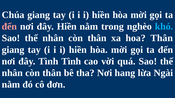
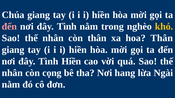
Hiền: Hiền -> Tình (67, 27)
khó colour: light blue -> yellow (164, 27)
Tình Tình: Tình -> Hiền (71, 62)
thân: thân -> cọng (52, 73)
